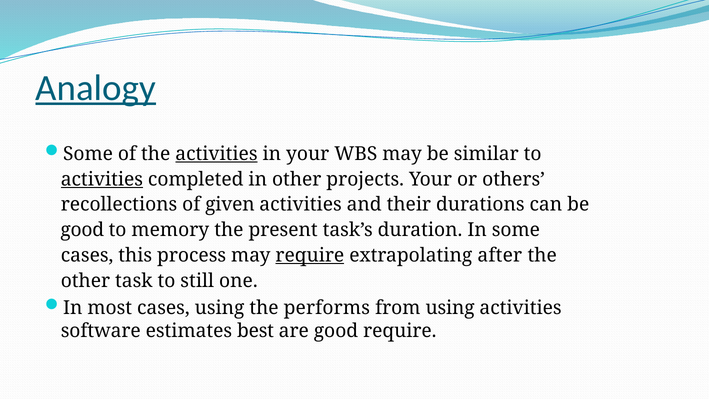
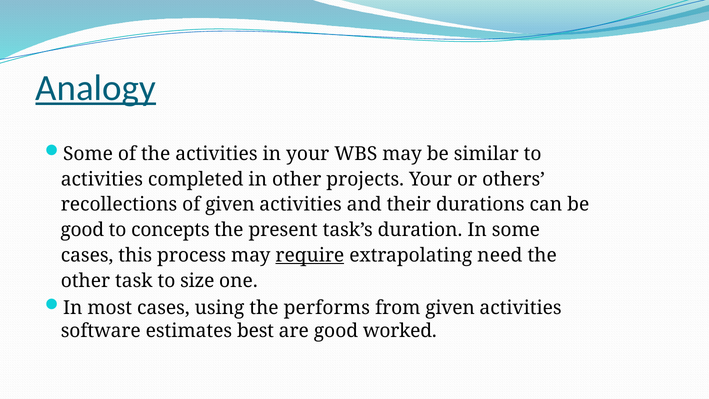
activities underline: present -> none (216, 154)
activities underline: present -> none (102, 179)
memory: memory -> concepts (170, 230)
after: after -> need (500, 255)
still: still -> size (197, 281)
from using: using -> given (450, 308)
good require: require -> worked (400, 331)
